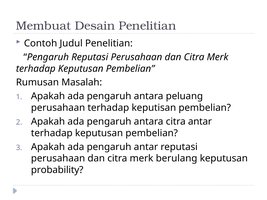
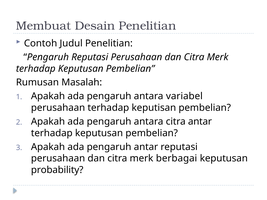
peluang: peluang -> variabel (184, 96)
berulang: berulang -> berbagai (177, 159)
